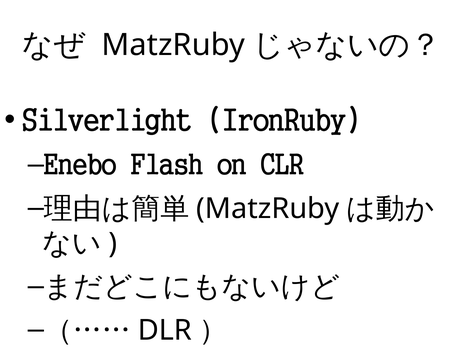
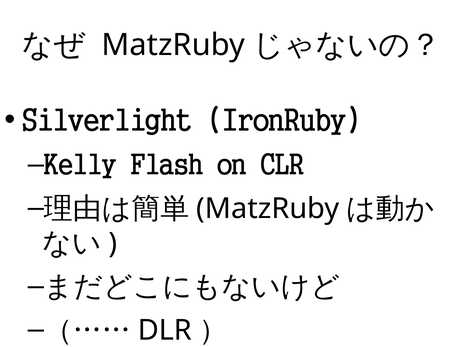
Enebo: Enebo -> Kelly (80, 165)
